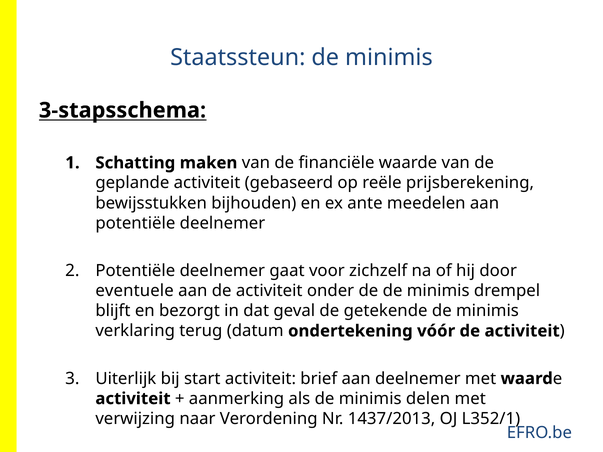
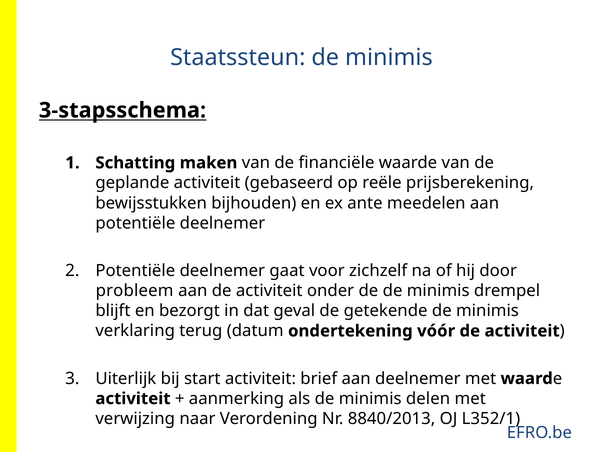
eventuele: eventuele -> probleem (135, 291)
1437/2013: 1437/2013 -> 8840/2013 (392, 419)
